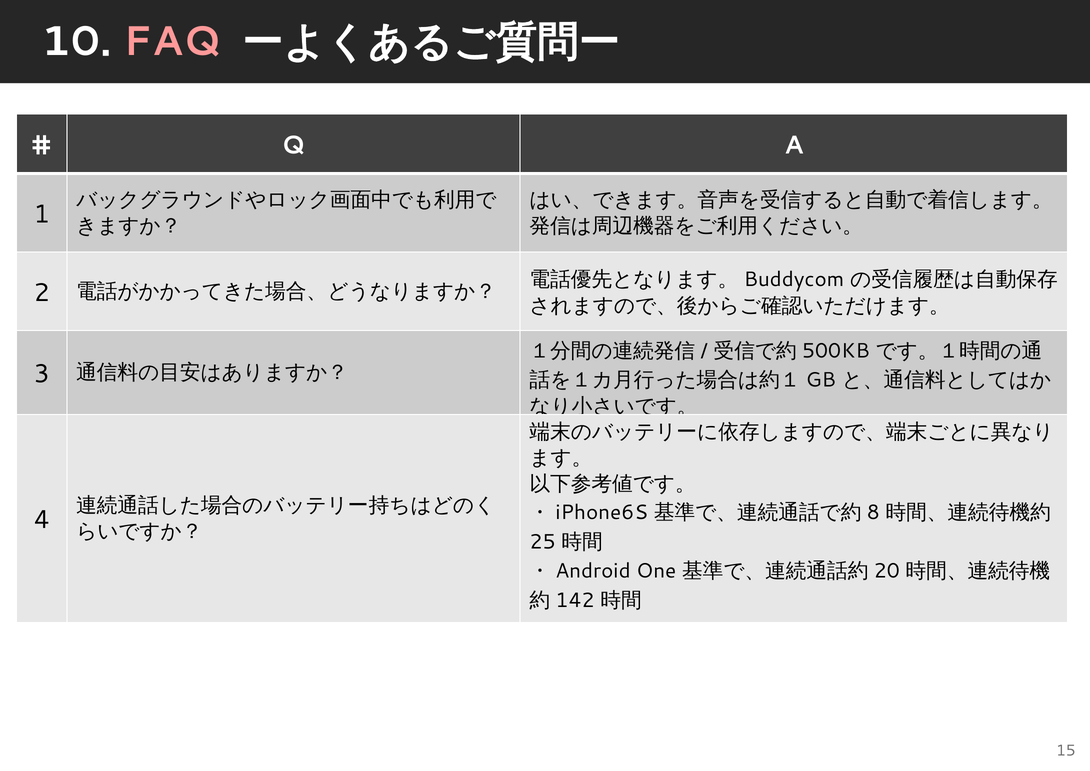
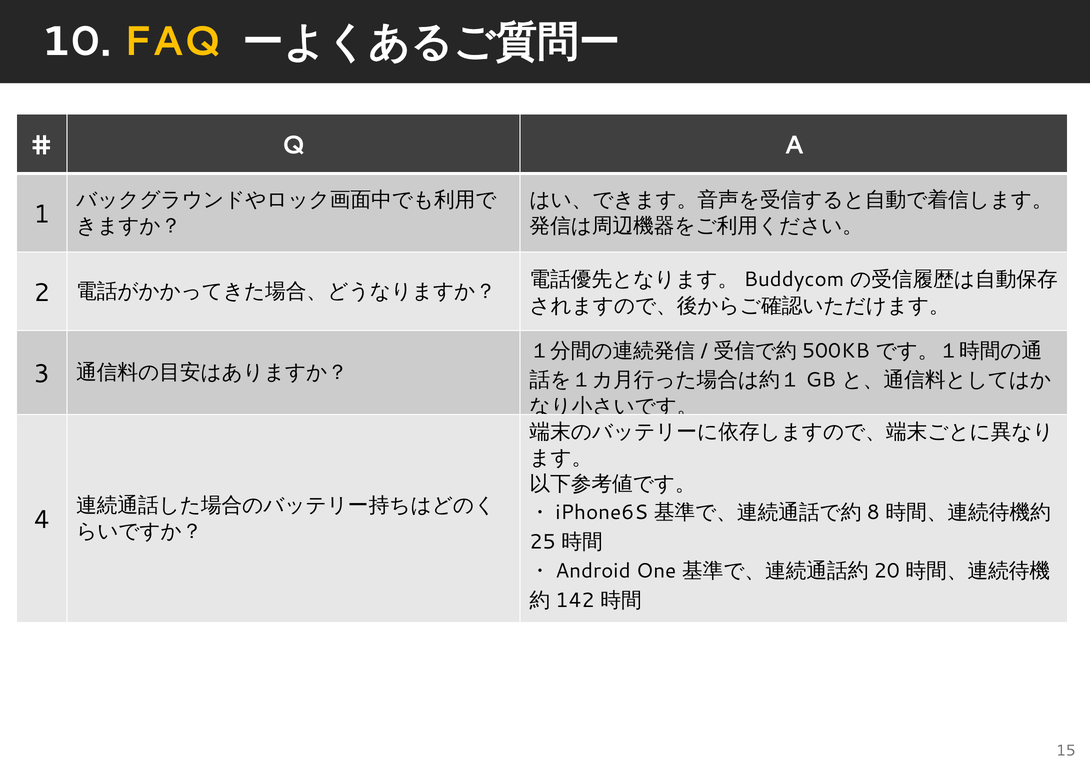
FAQ colour: pink -> yellow (172, 42)
